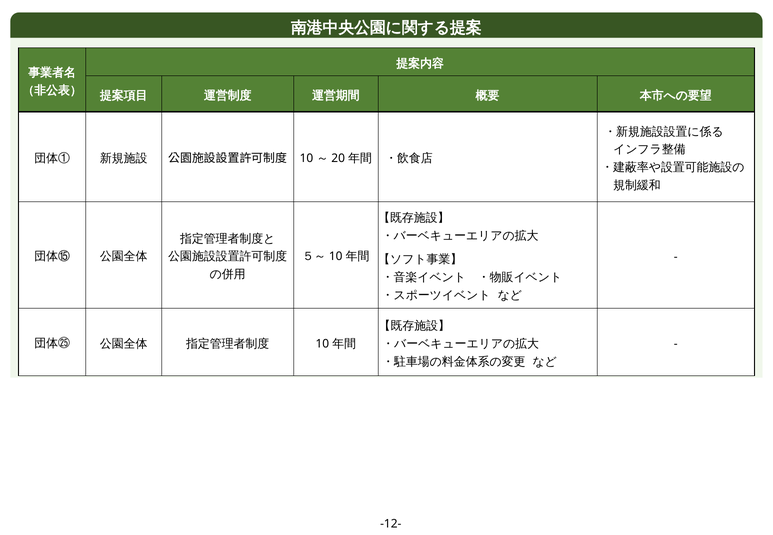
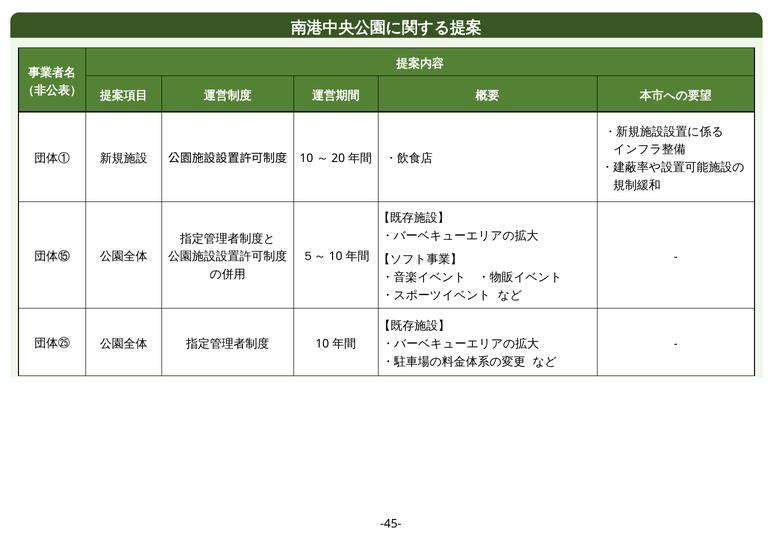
-12-: -12- -> -45- (391, 524)
